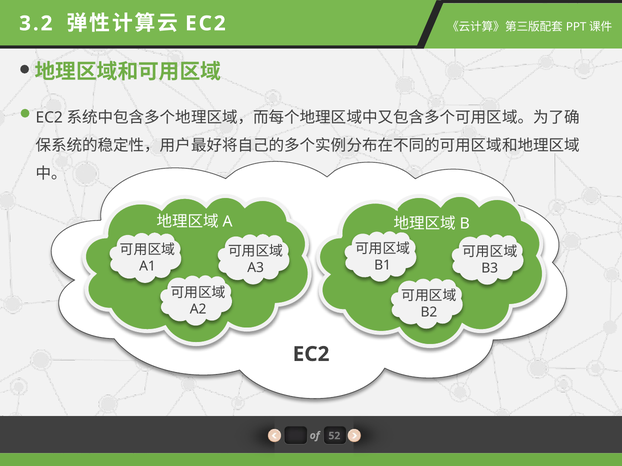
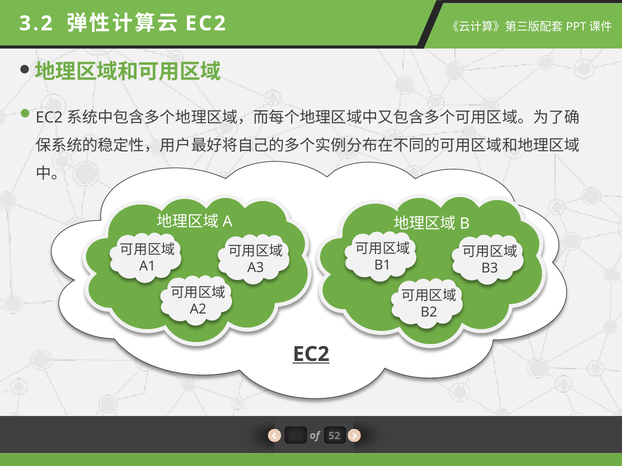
EC2 underline: none -> present (311, 355)
